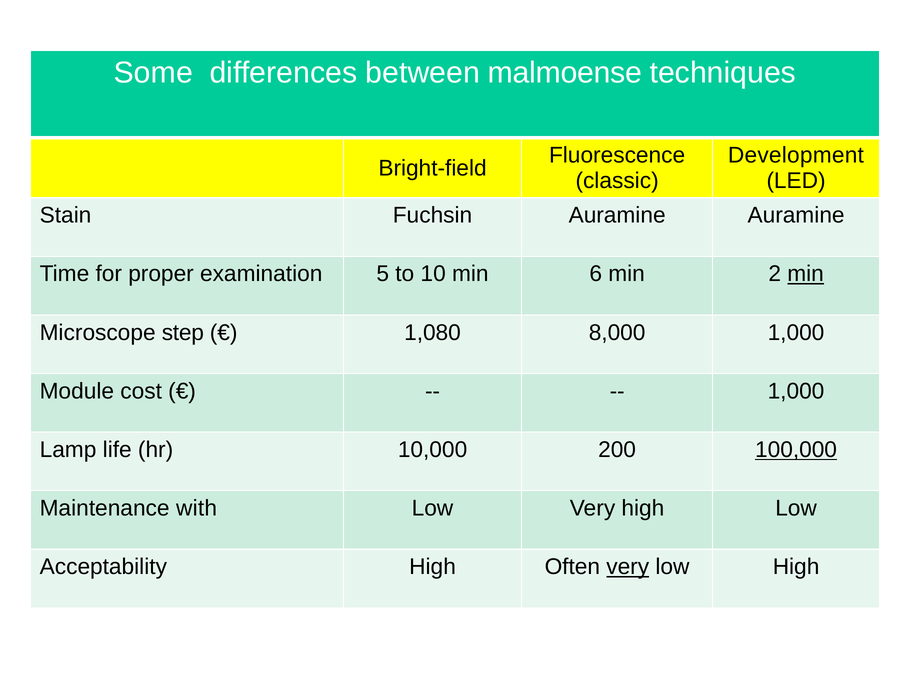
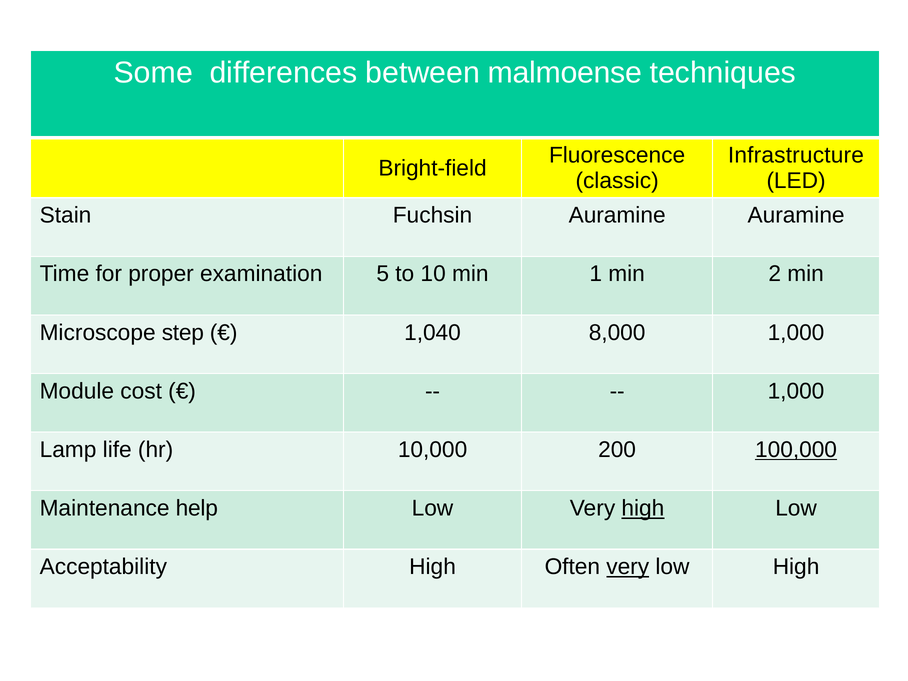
Development: Development -> Infrastructure (796, 155)
6: 6 -> 1 (596, 274)
min underline: present -> none (806, 274)
1,080: 1,080 -> 1,040 (432, 333)
with: with -> help (197, 508)
high underline: none -> present (643, 508)
